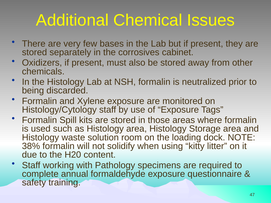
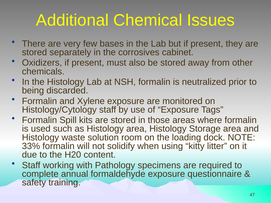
38%: 38% -> 33% (31, 146)
